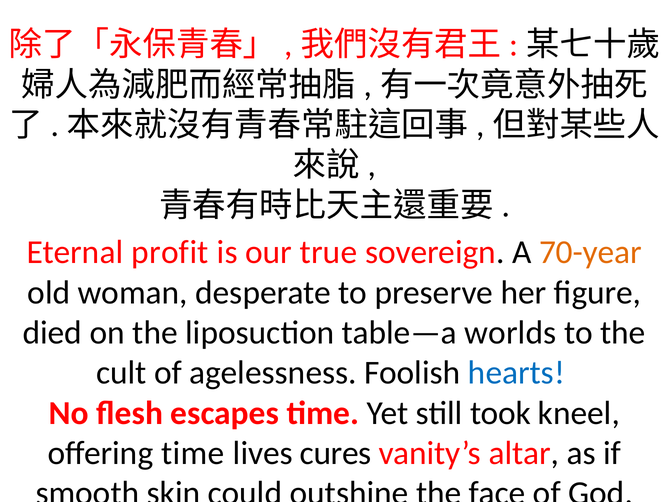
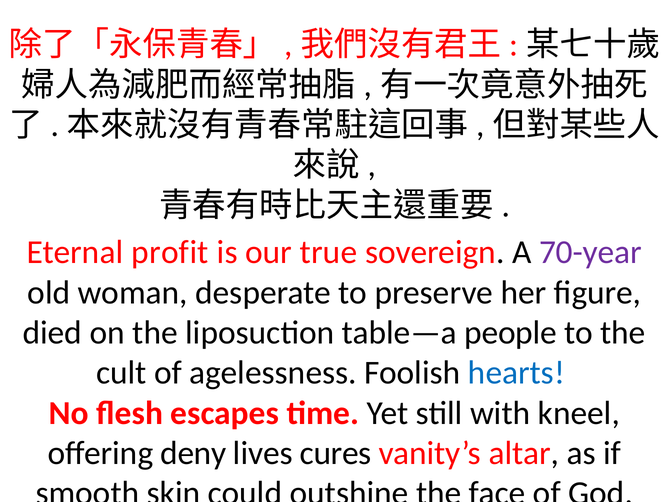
70-year colour: orange -> purple (591, 252)
worlds: worlds -> people (511, 332)
took: took -> with (500, 413)
offering time: time -> deny (193, 453)
